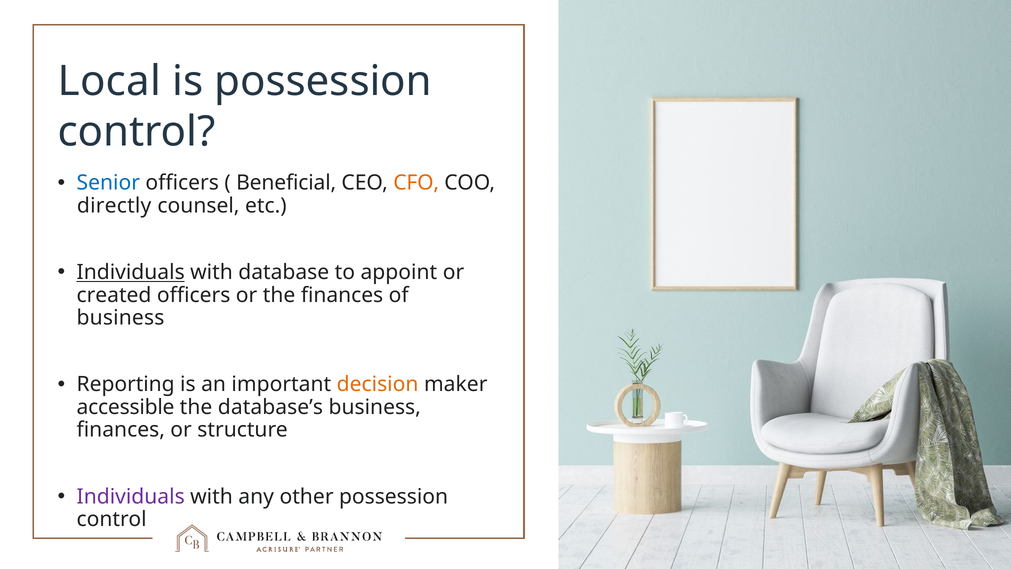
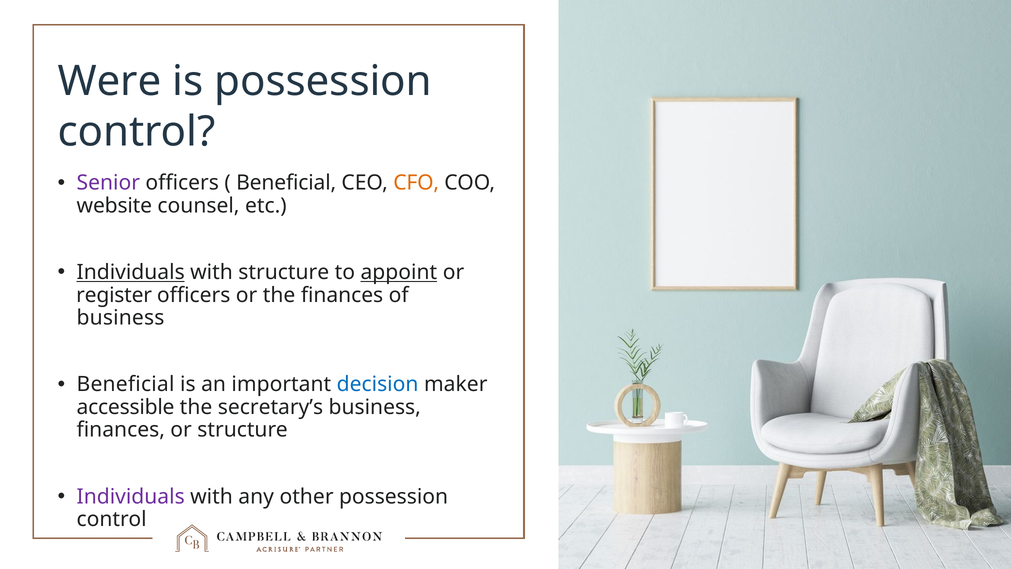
Local: Local -> Were (110, 81)
Senior colour: blue -> purple (108, 183)
directly: directly -> website (114, 206)
with database: database -> structure (284, 272)
appoint underline: none -> present (399, 272)
created: created -> register (114, 295)
Reporting: Reporting -> Beneficial (126, 384)
decision colour: orange -> blue (378, 384)
database’s: database’s -> secretary’s (270, 407)
